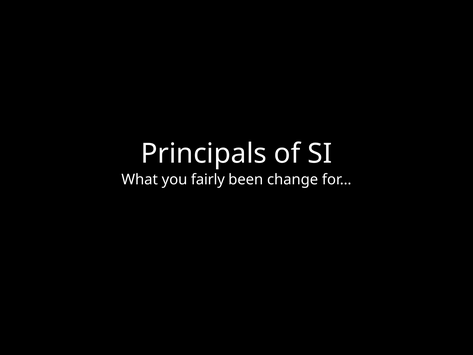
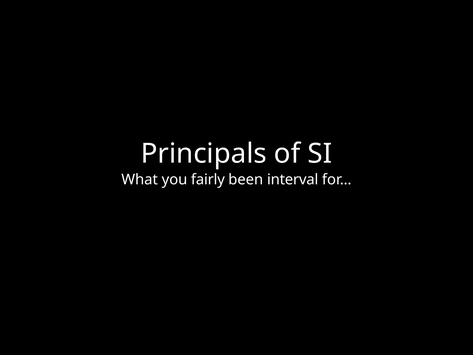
change: change -> interval (293, 180)
